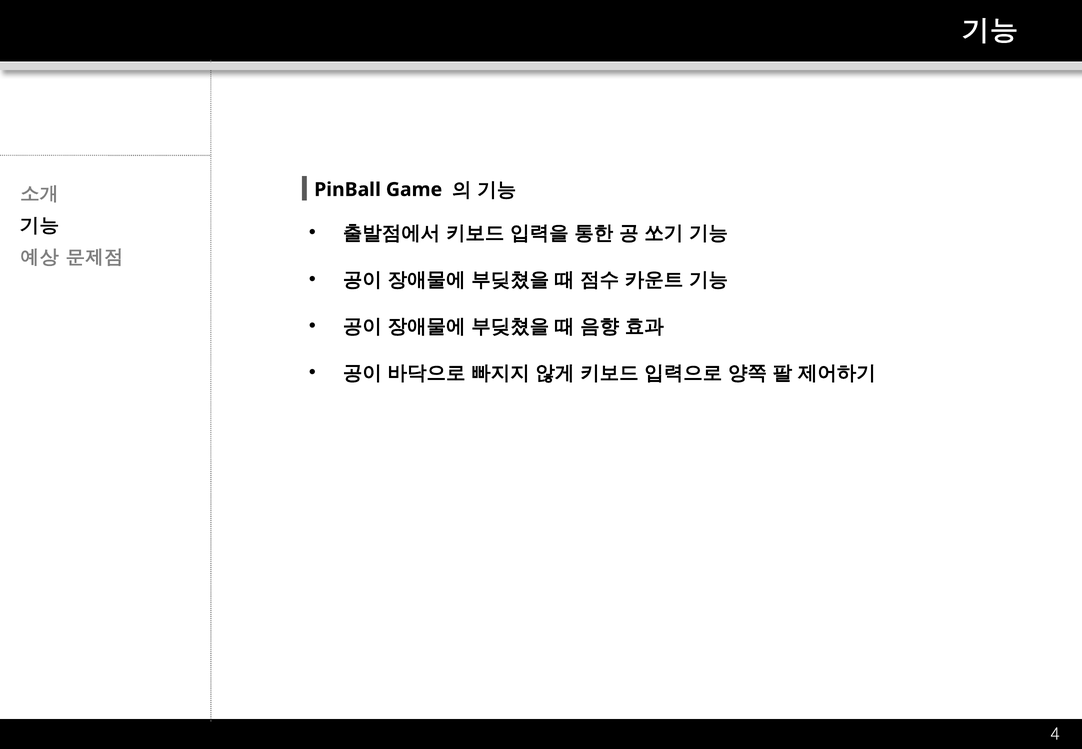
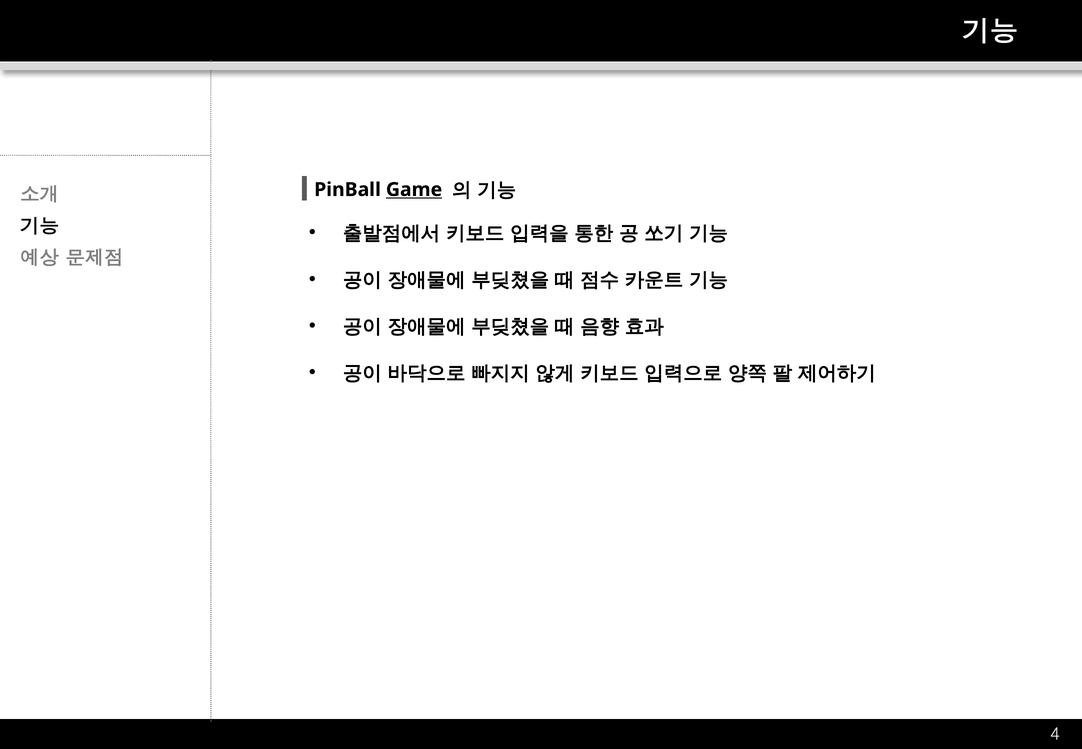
Game underline: none -> present (414, 190)
